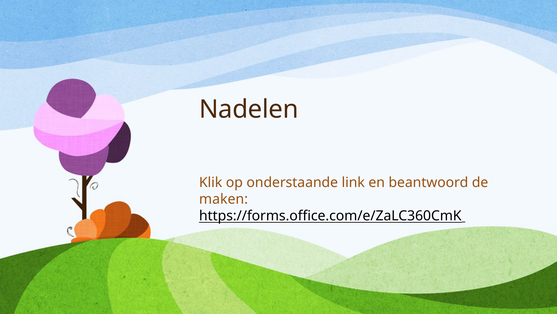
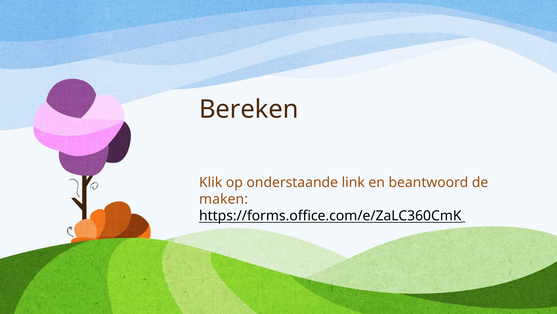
Nadelen: Nadelen -> Bereken (249, 109)
